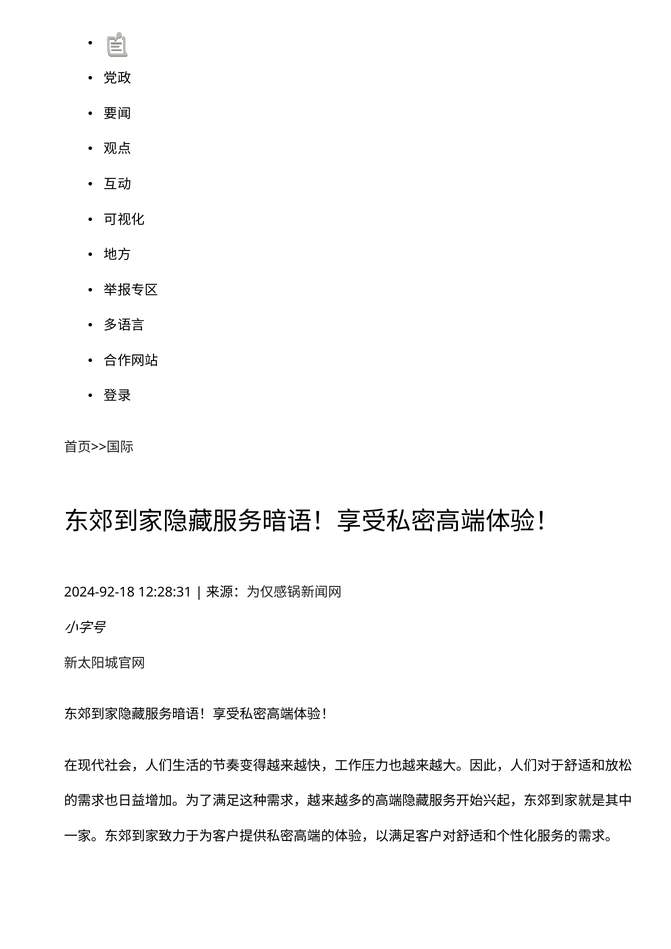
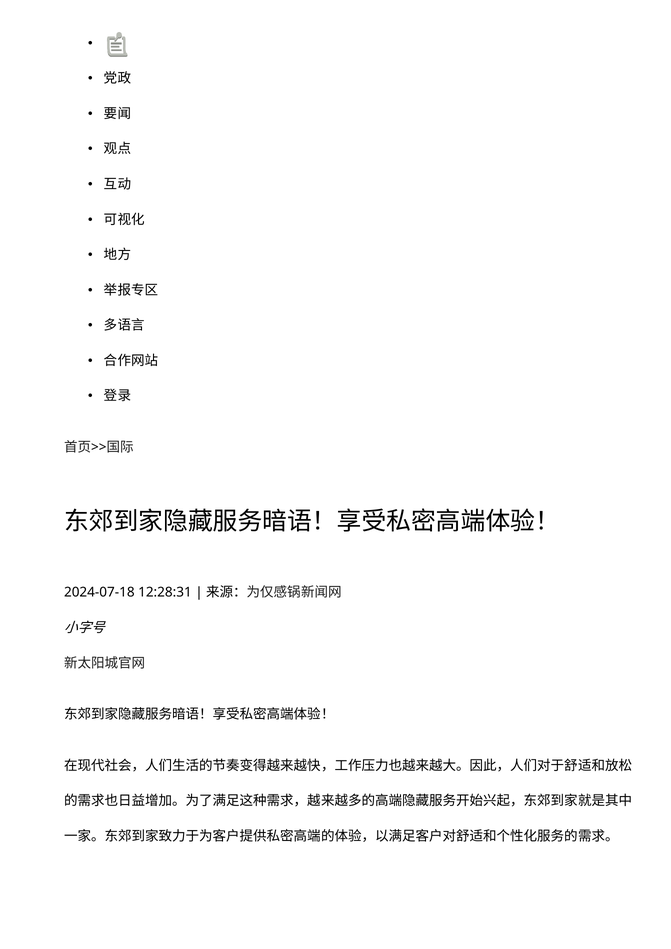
2024-92-18: 2024-92-18 -> 2024-07-18 (99, 592)
